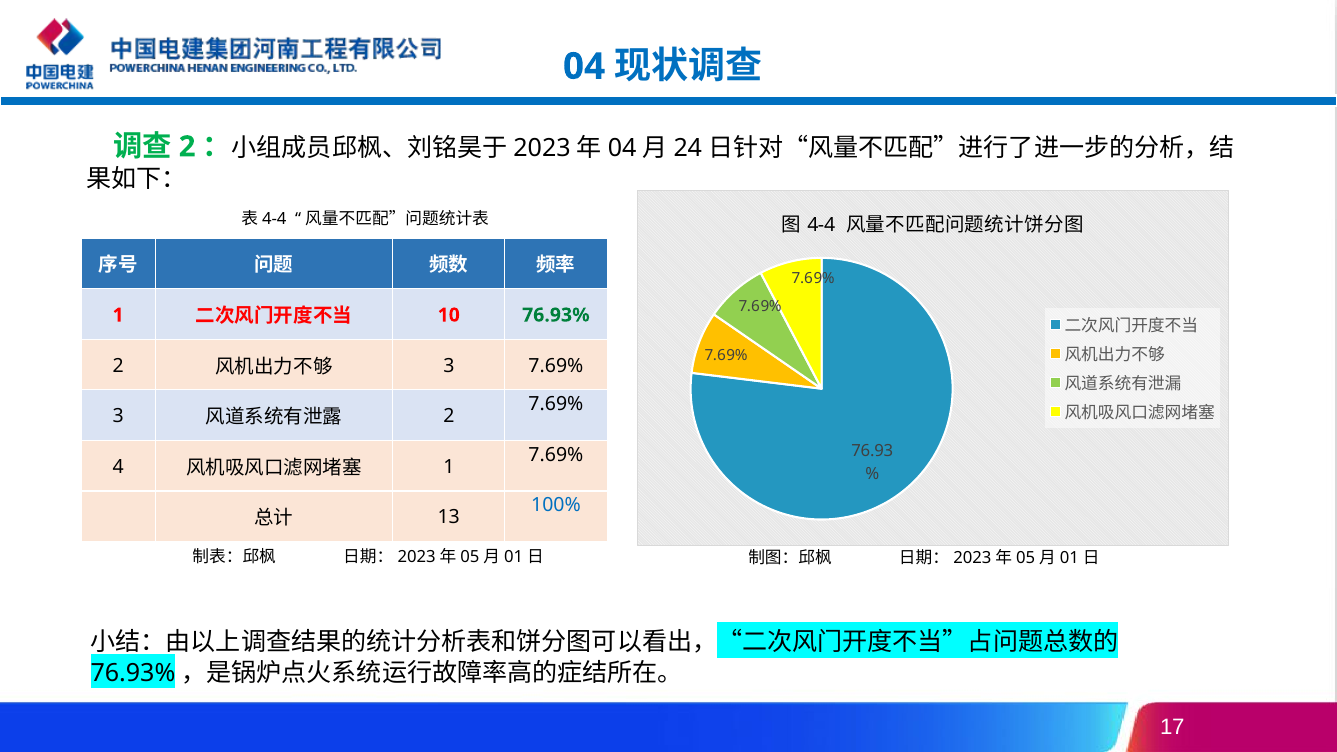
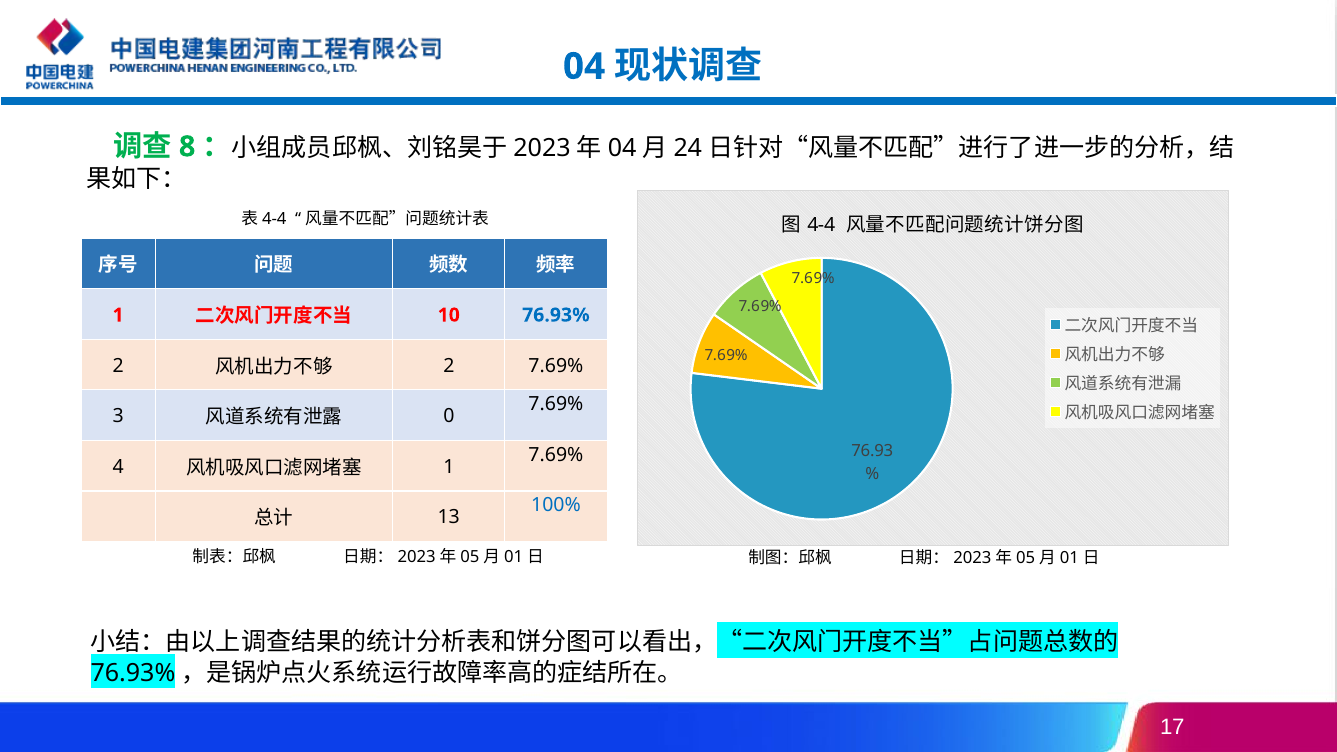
2: 2 -> 8 (187, 147)
76.93% colour: green -> blue (556, 315)
3: 3 -> 2 (449, 366)
2: 2 -> 0 (449, 416)
